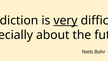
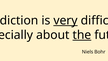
the underline: none -> present (82, 35)
